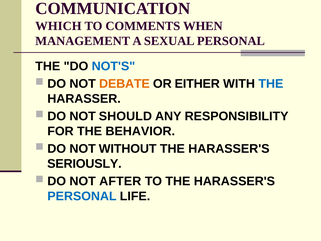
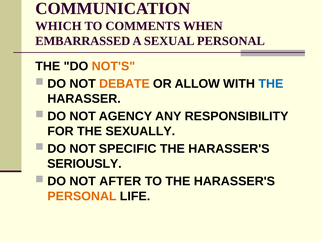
MANAGEMENT: MANAGEMENT -> EMBARRASSED (83, 41)
NOT'S colour: blue -> orange (113, 66)
EITHER: EITHER -> ALLOW (197, 84)
SHOULD: SHOULD -> AGENCY (125, 116)
BEHAVIOR: BEHAVIOR -> SEXUALLY (140, 131)
WITHOUT: WITHOUT -> SPECIFIC (128, 149)
PERSONAL colour: blue -> orange (82, 196)
